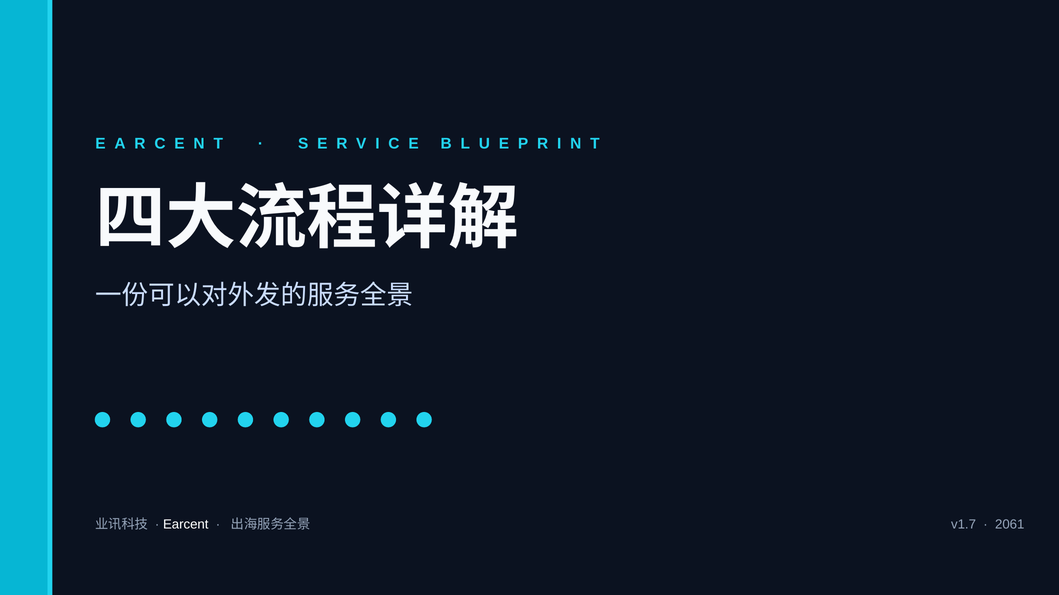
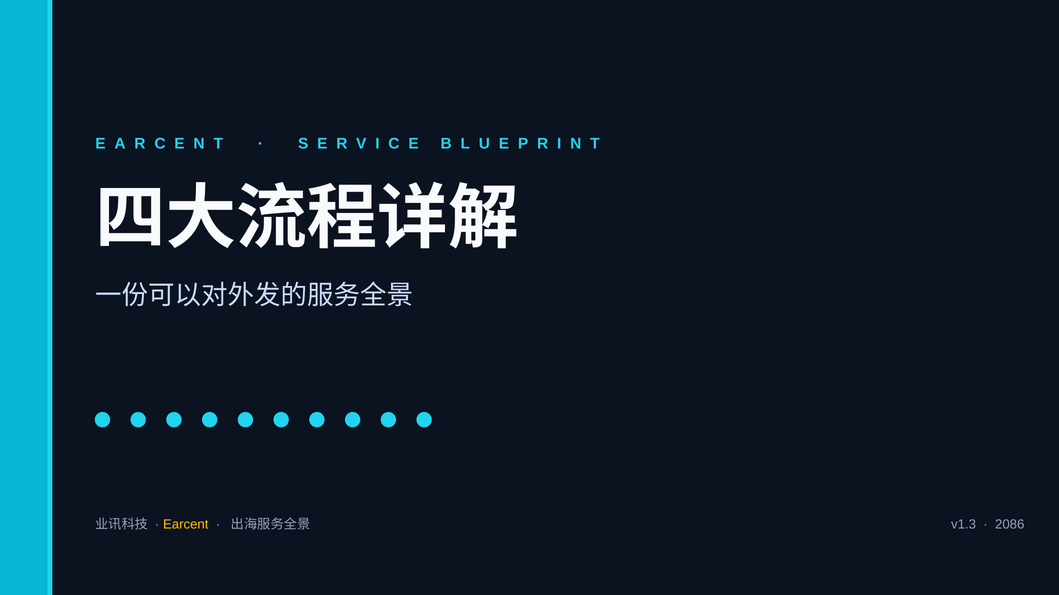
Earcent colour: white -> yellow (186, 525)
v1.7: v1.7 -> v1.3 (964, 525)
2061: 2061 -> 2086 (1010, 525)
